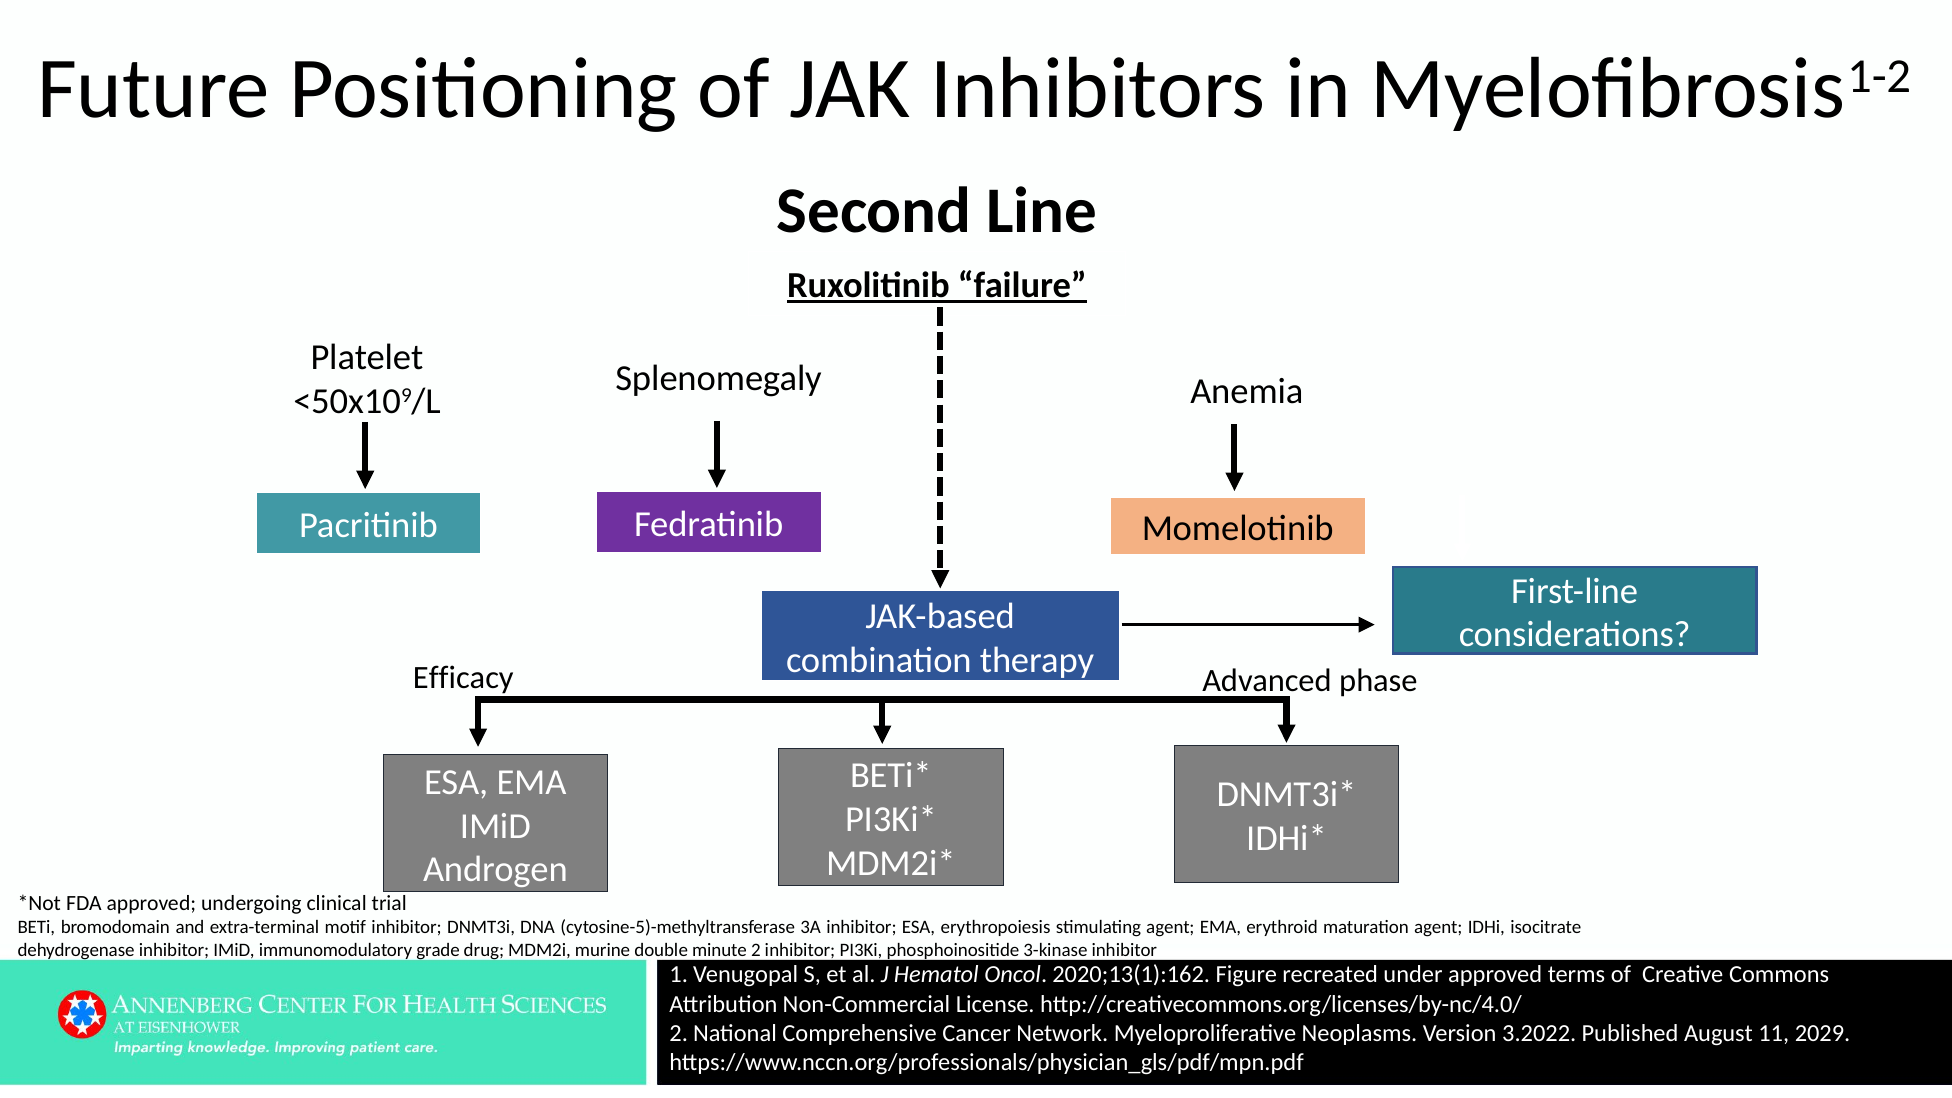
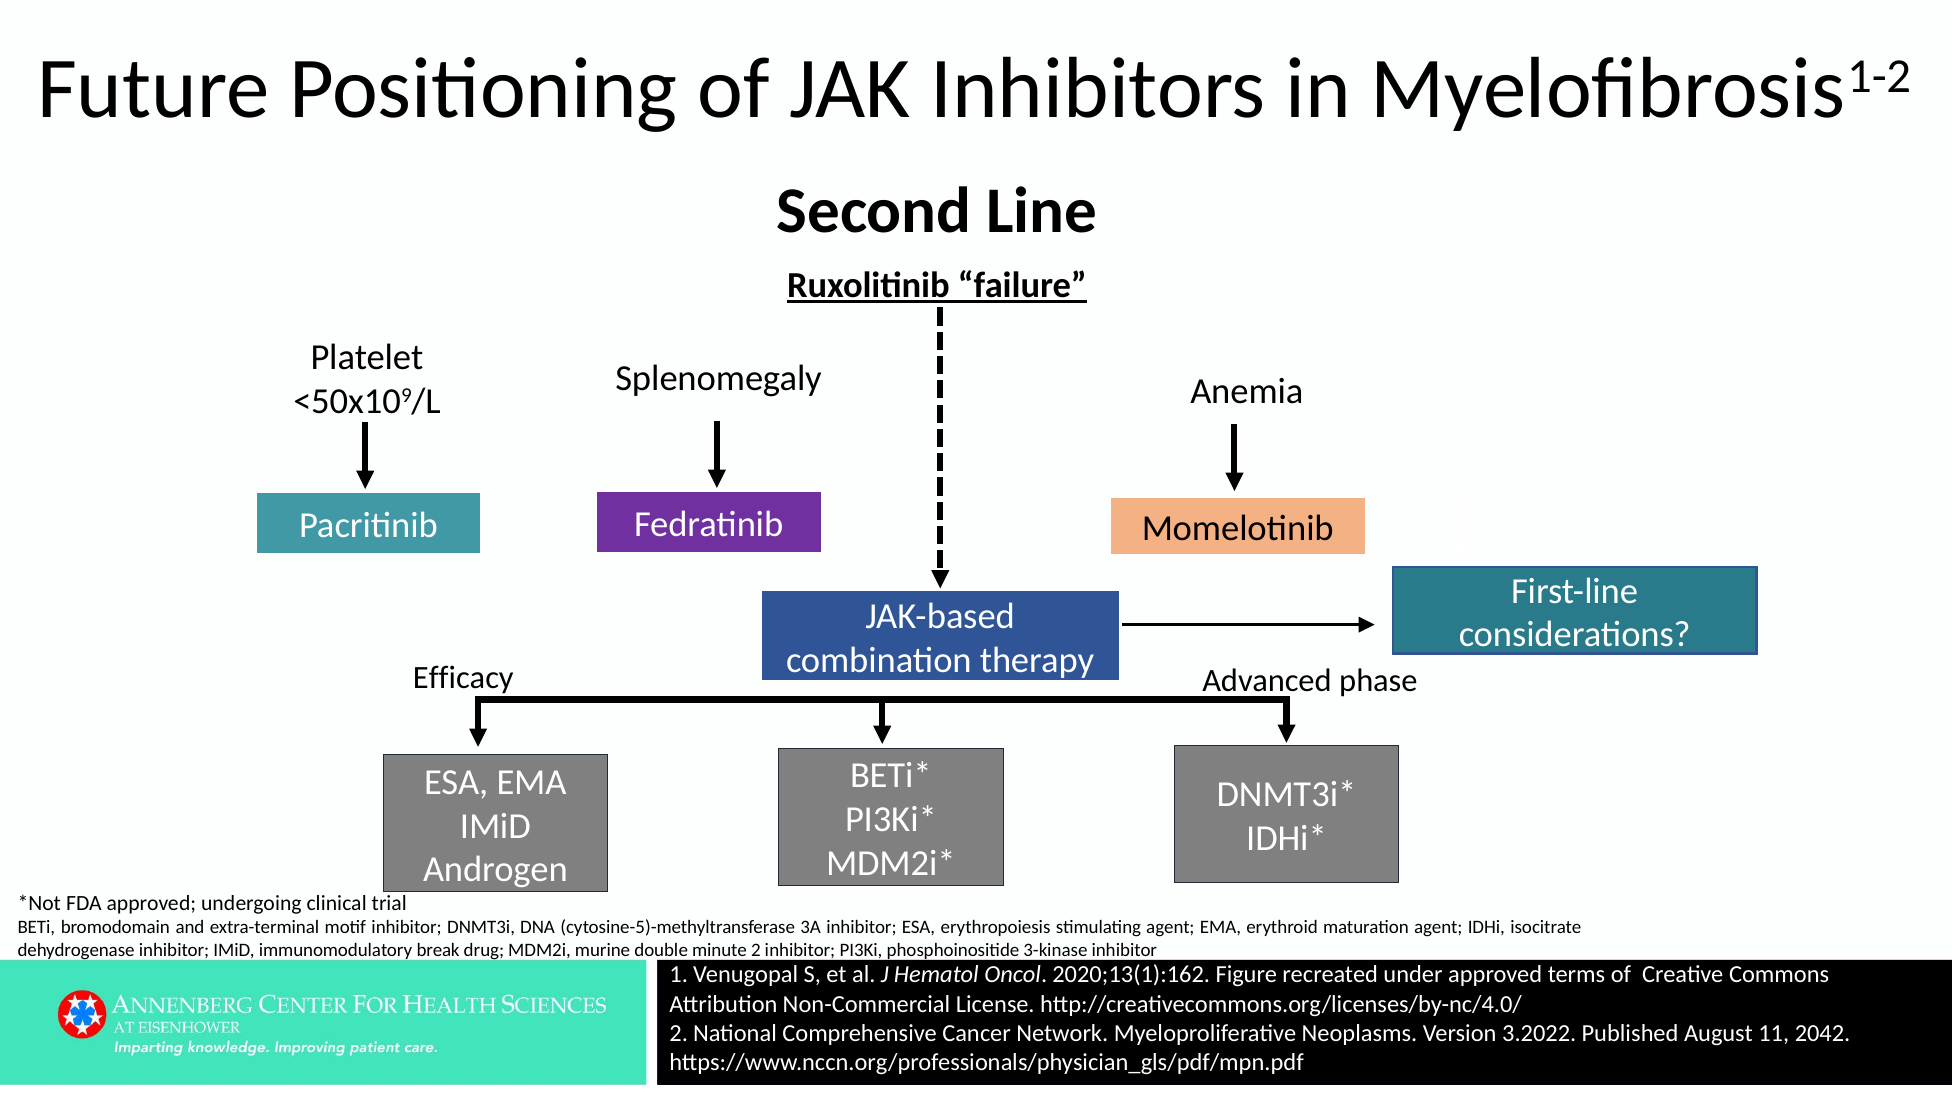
grade: grade -> break (438, 950)
2029: 2029 -> 2042 (1823, 1033)
